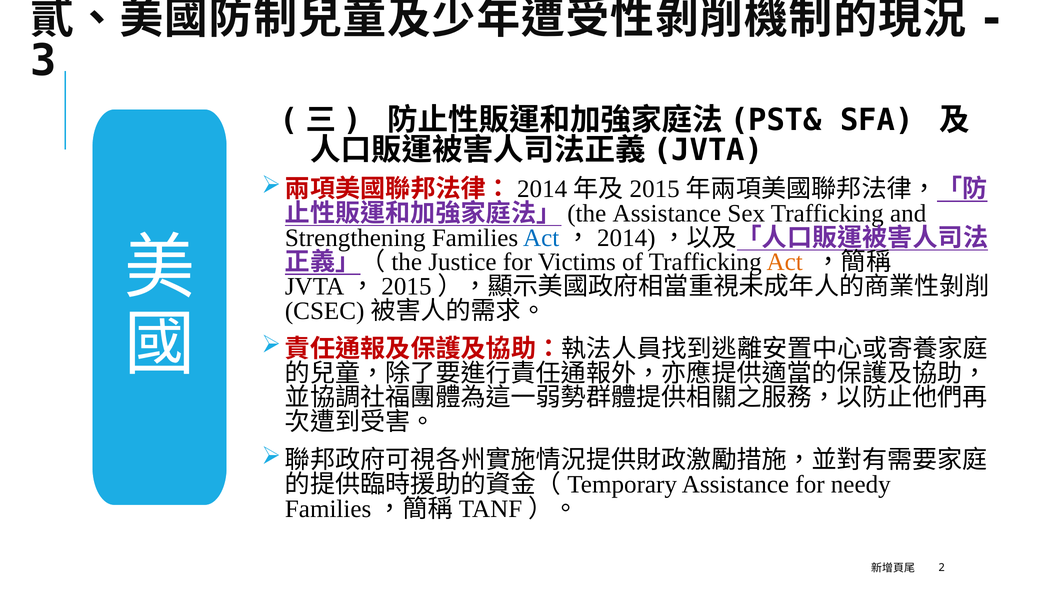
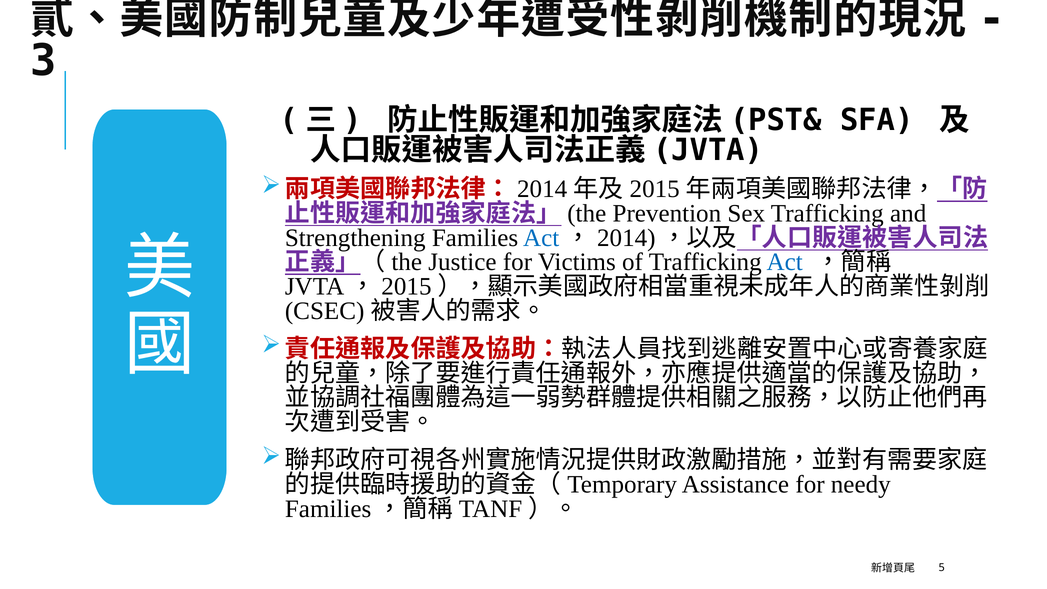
Assistance: Assistance -> Prevention (667, 213)
Act colour: orange -> blue (785, 262)
2: 2 -> 5 (942, 567)
